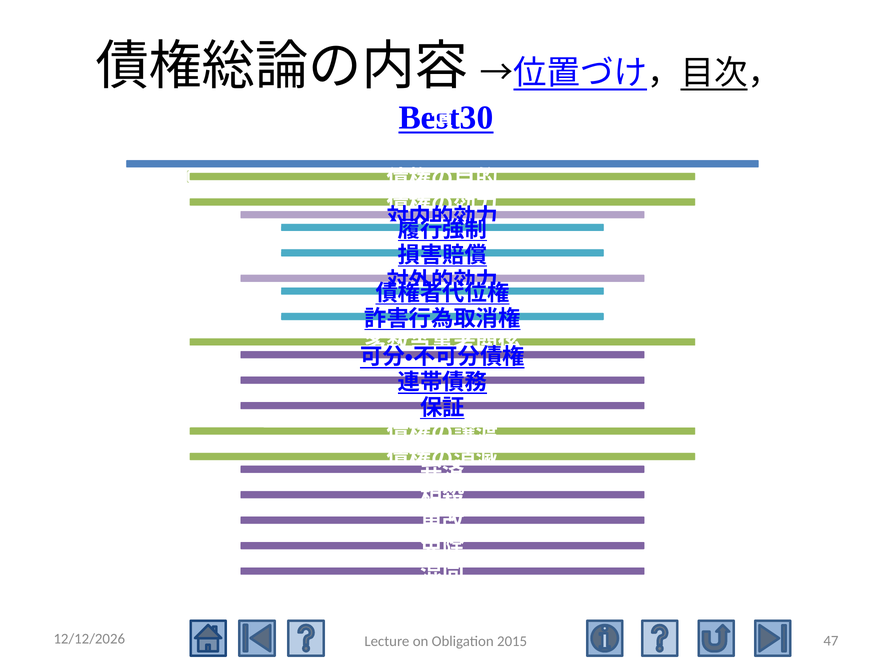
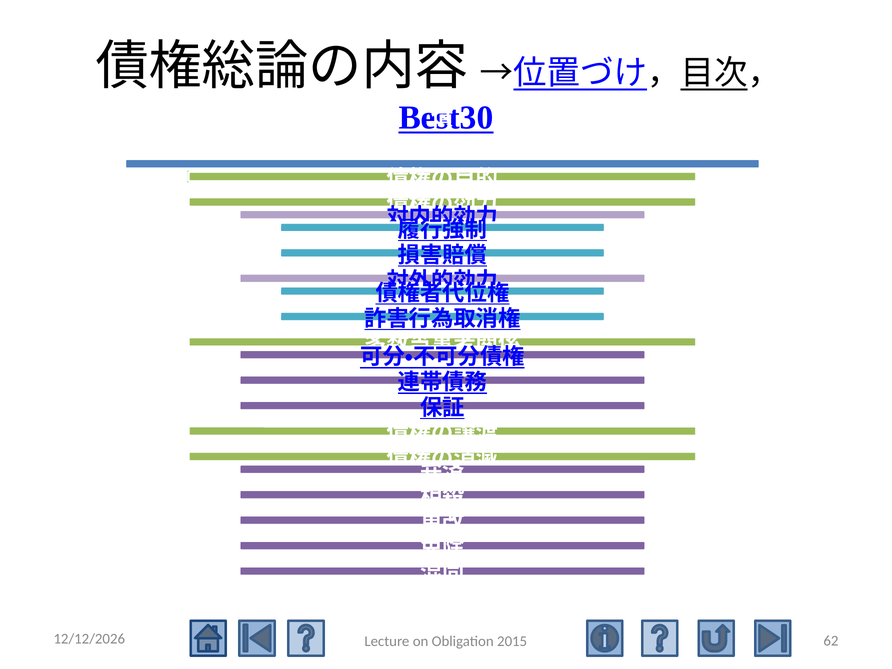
47: 47 -> 62 (831, 641)
